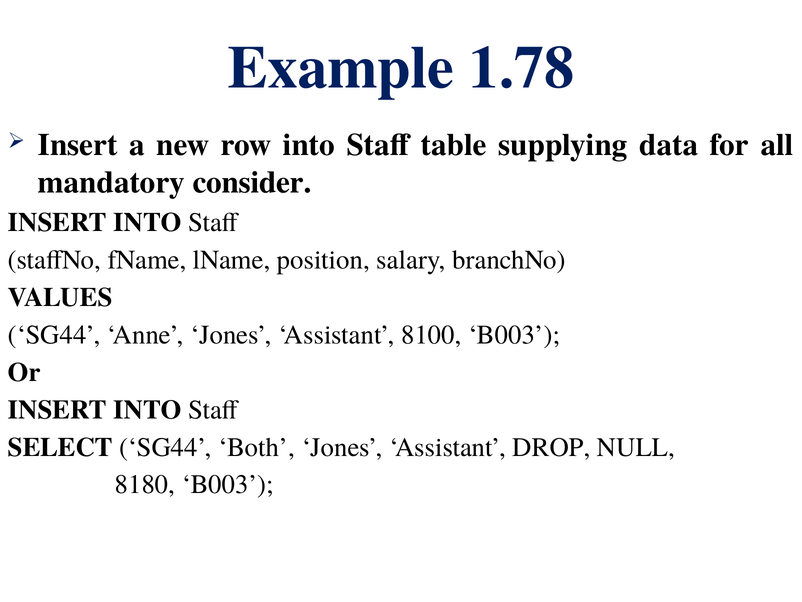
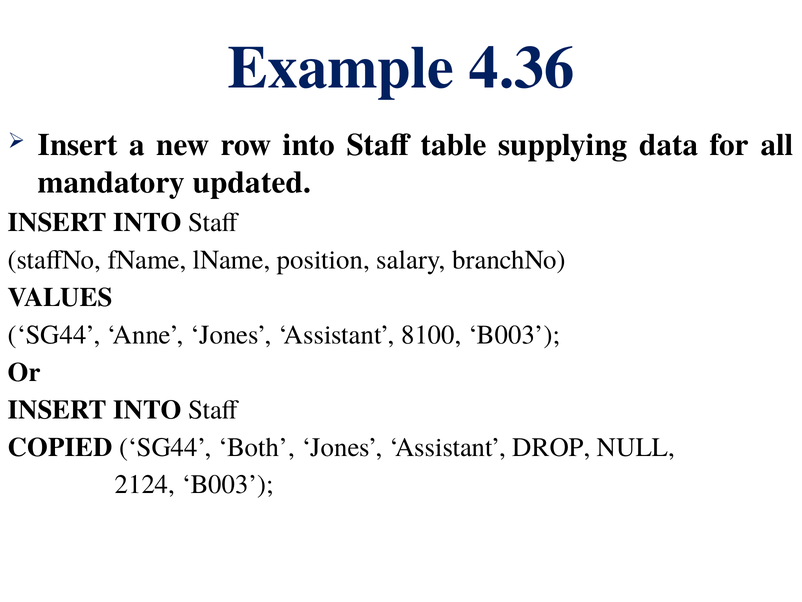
1.78: 1.78 -> 4.36 (522, 68)
consider: consider -> updated (252, 183)
SELECT: SELECT -> COPIED (60, 447)
8180: 8180 -> 2124 (145, 484)
